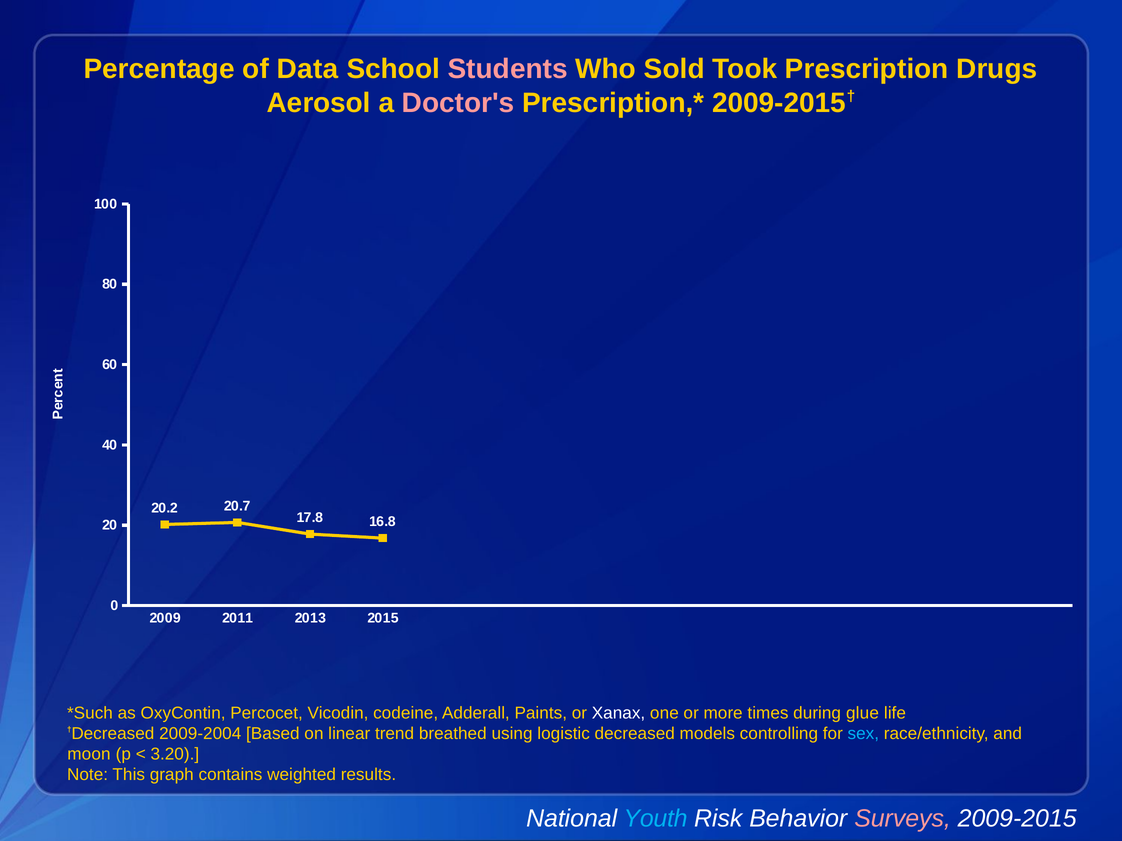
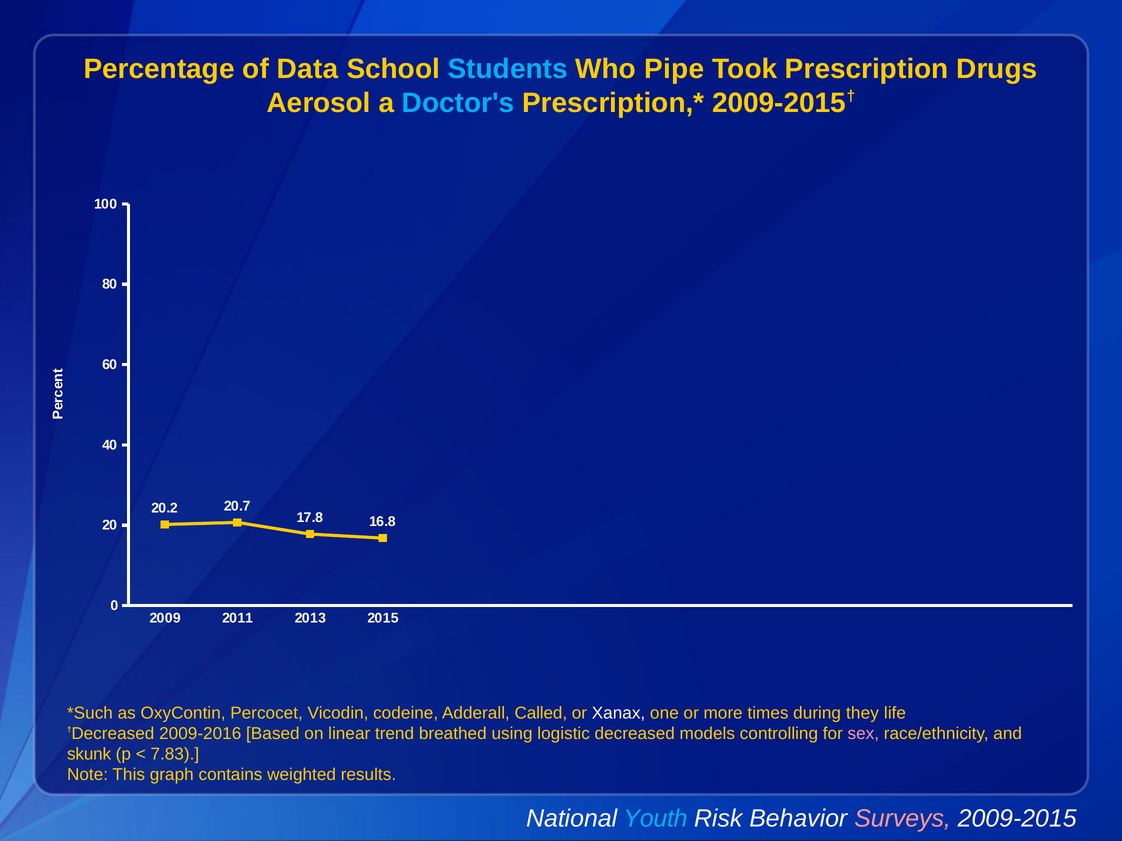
Students colour: pink -> light blue (508, 69)
Sold: Sold -> Pipe (674, 69)
Doctor's colour: pink -> light blue (458, 103)
Paints: Paints -> Called (541, 713)
glue: glue -> they (862, 713)
2009-2004: 2009-2004 -> 2009-2016 (200, 734)
sex colour: light blue -> pink (863, 734)
moon: moon -> skunk (89, 755)
3.20: 3.20 -> 7.83 (175, 755)
